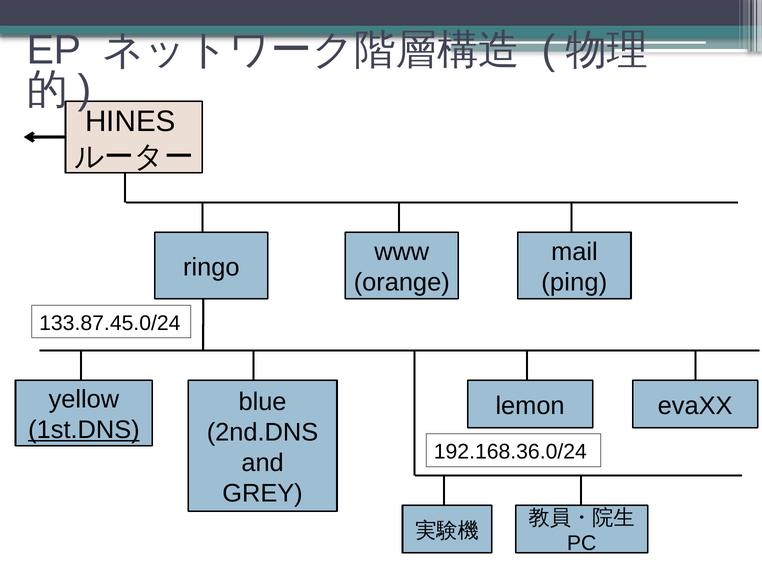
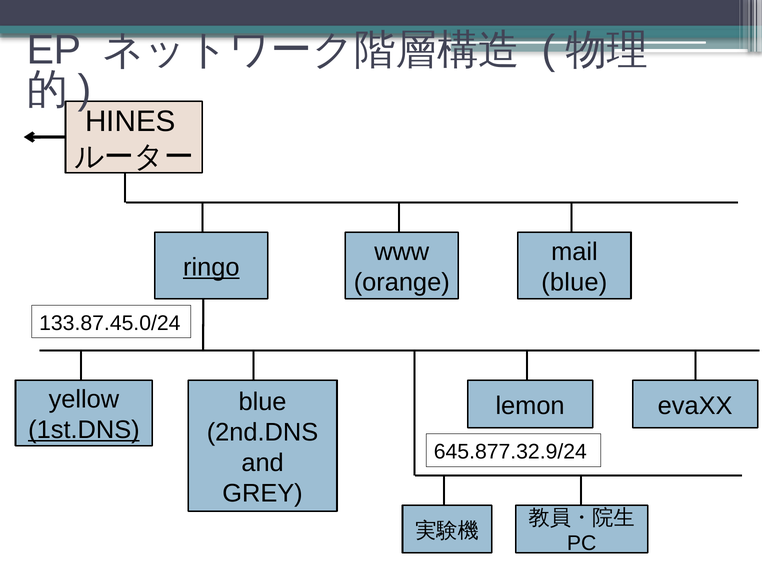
ringo underline: none -> present (211, 267)
ping: ping -> blue (574, 282)
192.168.36.0/24: 192.168.36.0/24 -> 645.877.32.9/24 (510, 451)
